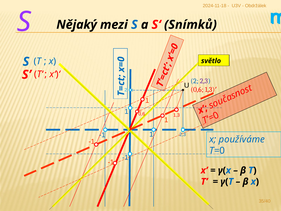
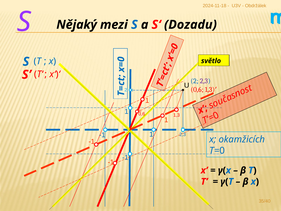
Snímků: Snímků -> Dozadu (190, 25)
používáme: používáme -> okamžicích (242, 139)
